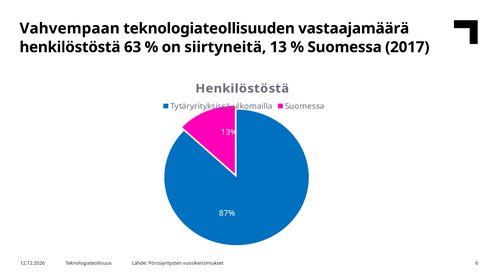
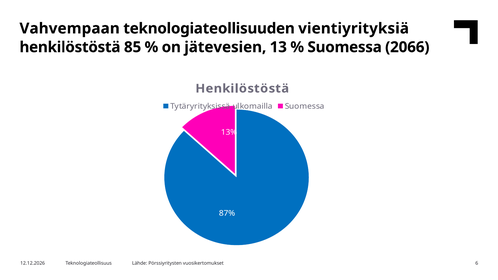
vastaajamäärä: vastaajamäärä -> vientiyrityksiä (354, 28)
63: 63 -> 85 (133, 47)
siirtyneitä: siirtyneitä -> jätevesien (225, 47)
2017: 2017 -> 2066 (407, 47)
